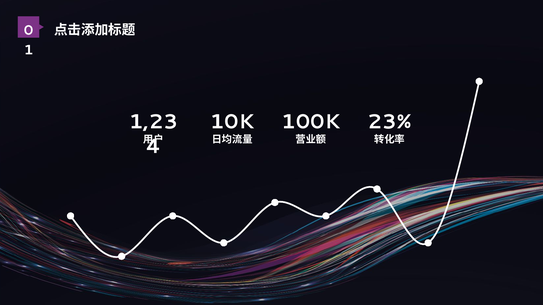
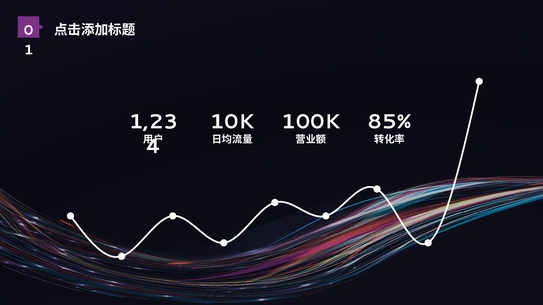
23%: 23% -> 85% (390, 122)
